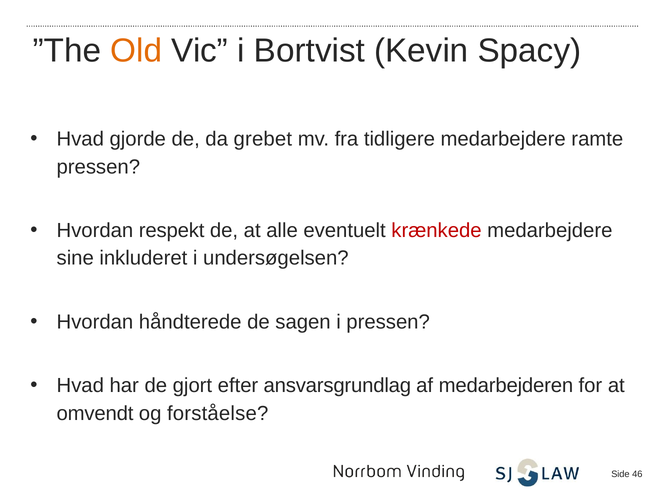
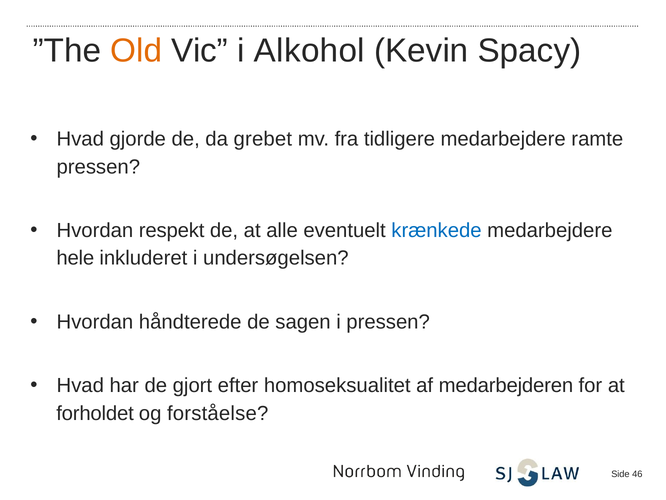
Bortvist: Bortvist -> Alkohol (309, 51)
krænkede colour: red -> blue (437, 230)
sine: sine -> hele (75, 258)
ansvarsgrundlag: ansvarsgrundlag -> homoseksualitet (337, 385)
omvendt: omvendt -> forholdet (95, 413)
